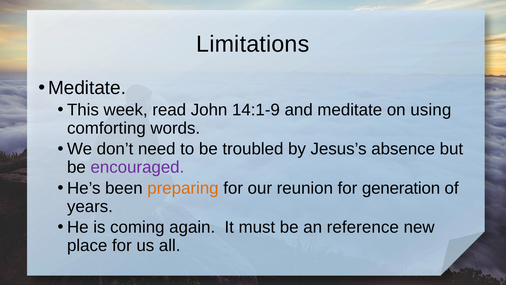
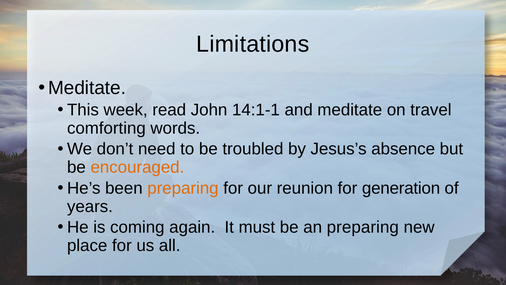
14:1-9: 14:1-9 -> 14:1-1 (256, 110)
using: using -> travel (431, 110)
encouraged colour: purple -> orange (137, 167)
an reference: reference -> preparing (363, 227)
